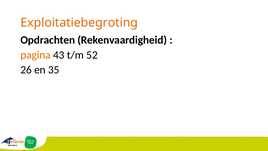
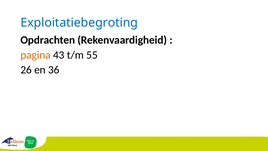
Exploitatiebegroting colour: orange -> blue (79, 23)
52: 52 -> 55 (92, 55)
35: 35 -> 36 (54, 70)
